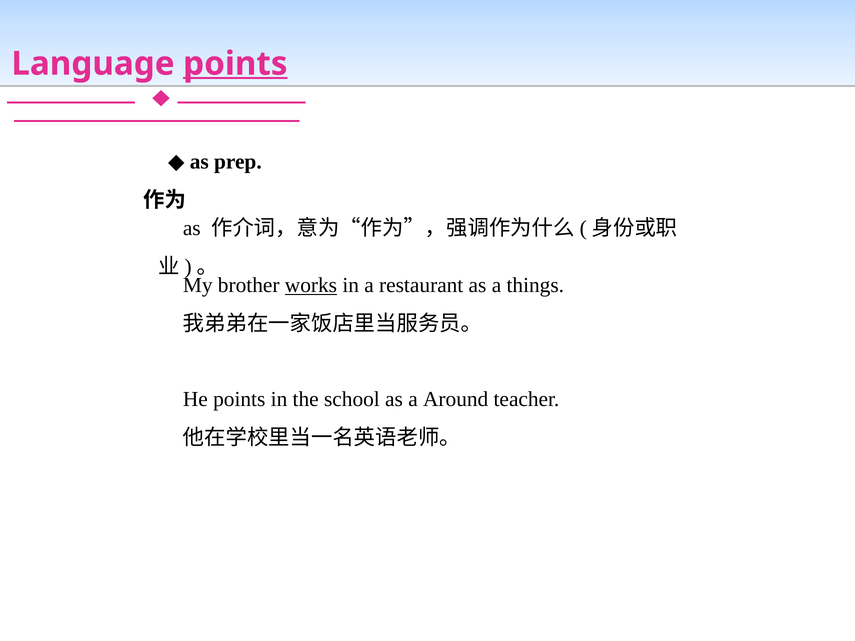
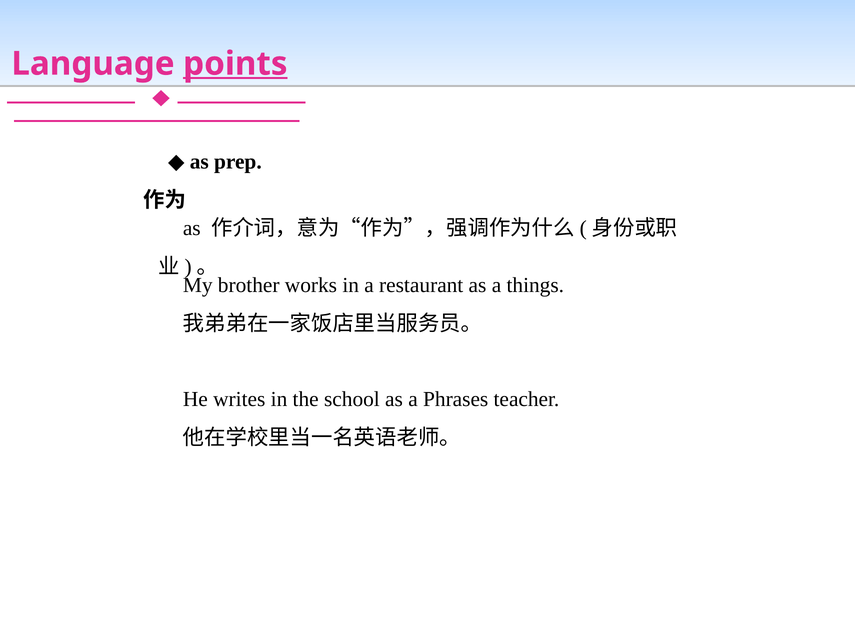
works underline: present -> none (311, 285)
He points: points -> writes (239, 399)
Around: Around -> Phrases (456, 399)
